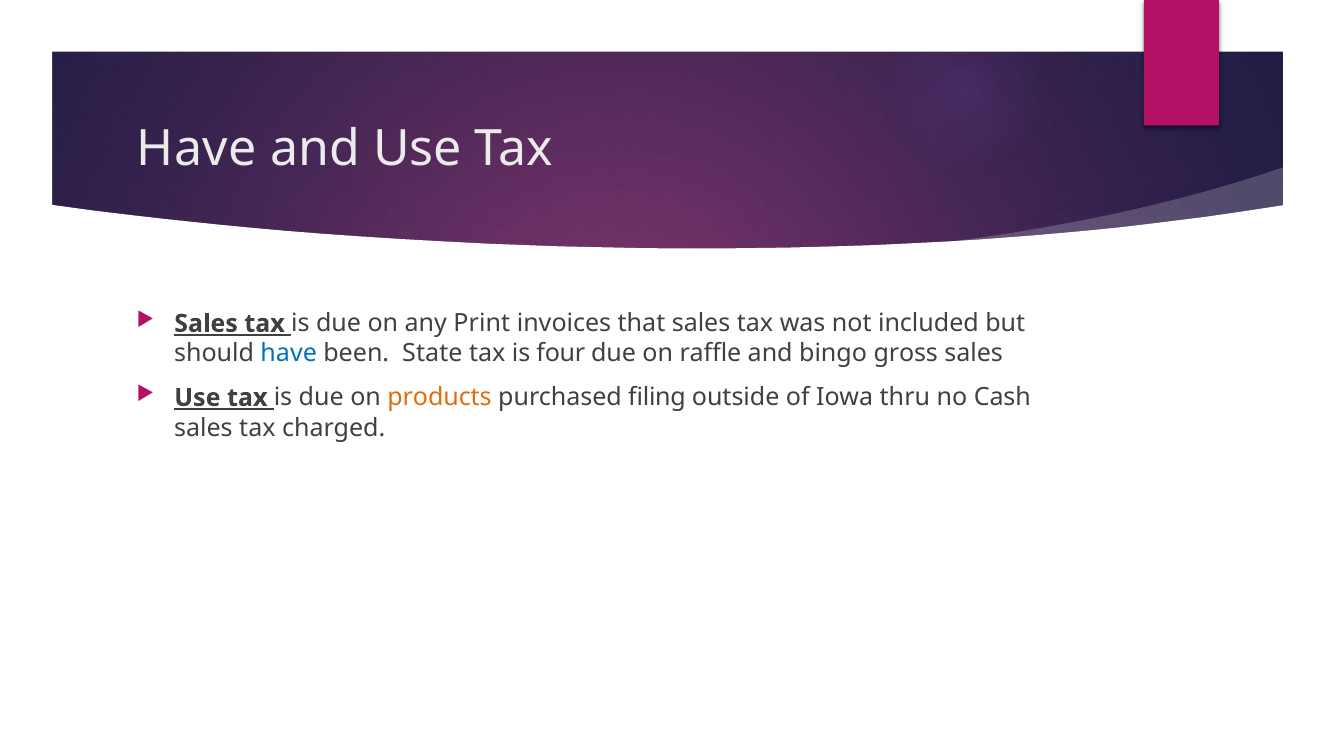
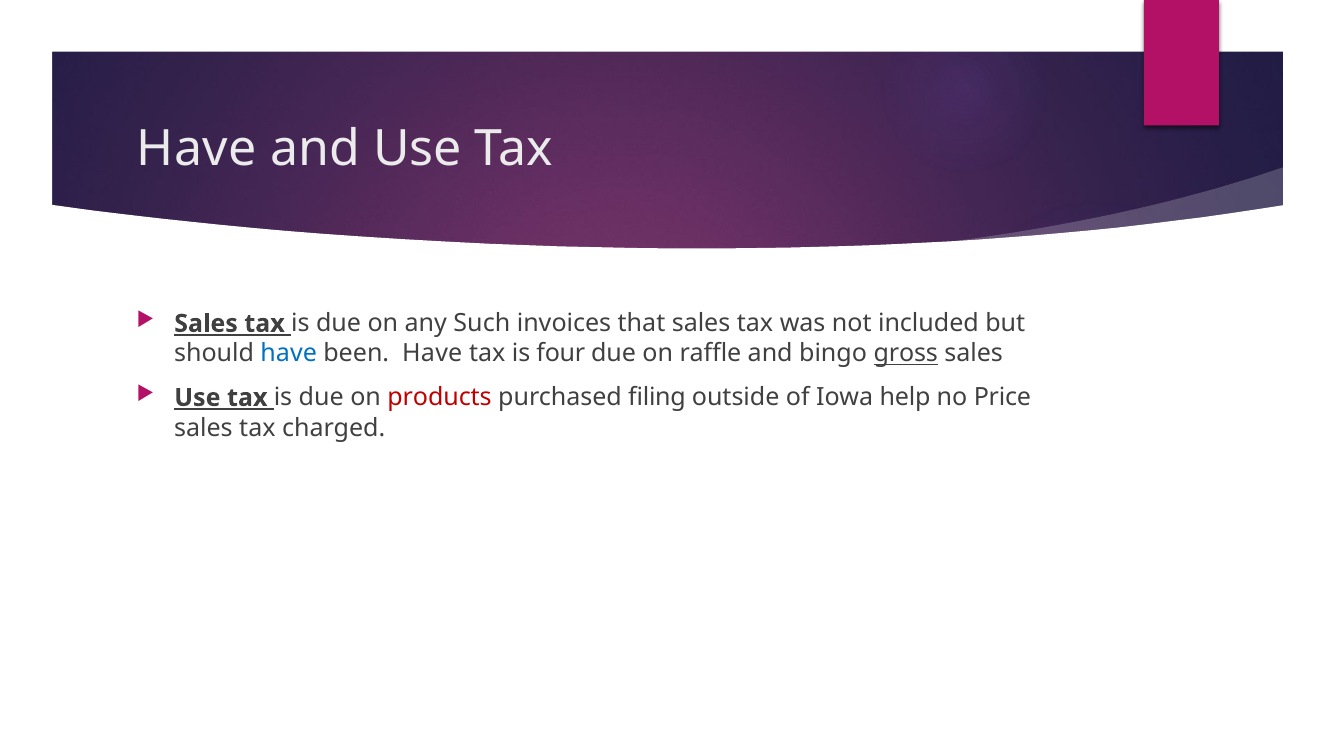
Print: Print -> Such (482, 323)
been State: State -> Have (432, 353)
gross underline: none -> present (906, 353)
products colour: orange -> red (440, 397)
thru: thru -> help (905, 397)
Cash: Cash -> Price (1002, 397)
